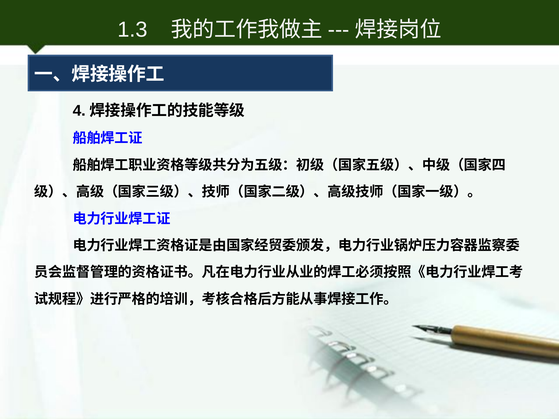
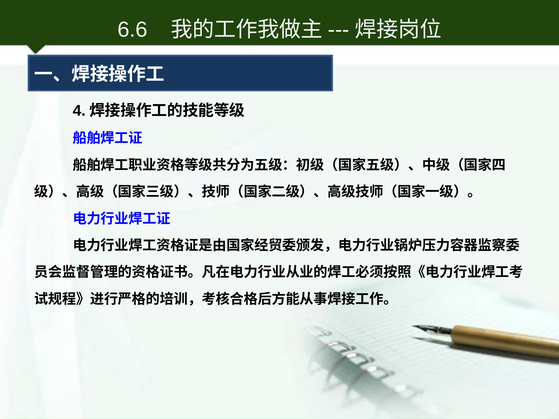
1.3: 1.3 -> 6.6 (132, 30)
